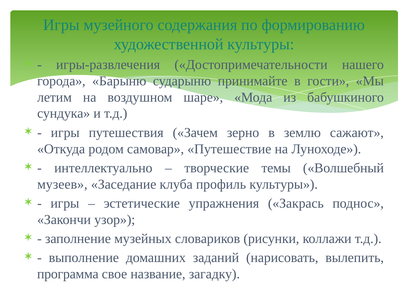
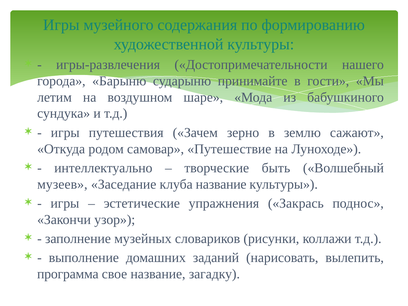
темы: темы -> быть (276, 168)
клуба профиль: профиль -> название (221, 184)
